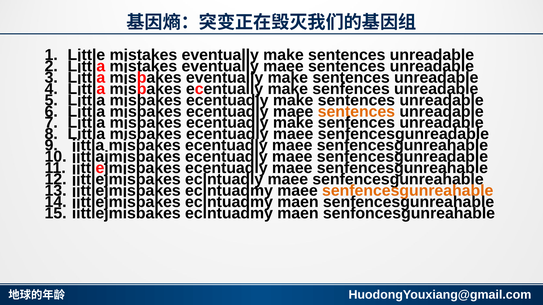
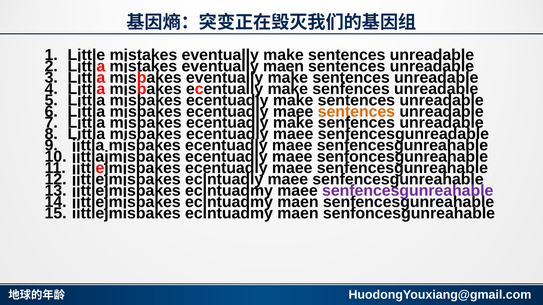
eventually maee: maee -> maen (284, 66)
iittlajmisbakes ecentuadly maee senfencesgunreadable: senfencesgunreadable -> senfoncesgunreahable (402, 157)
senfencesgunreahable colour: orange -> purple (408, 191)
